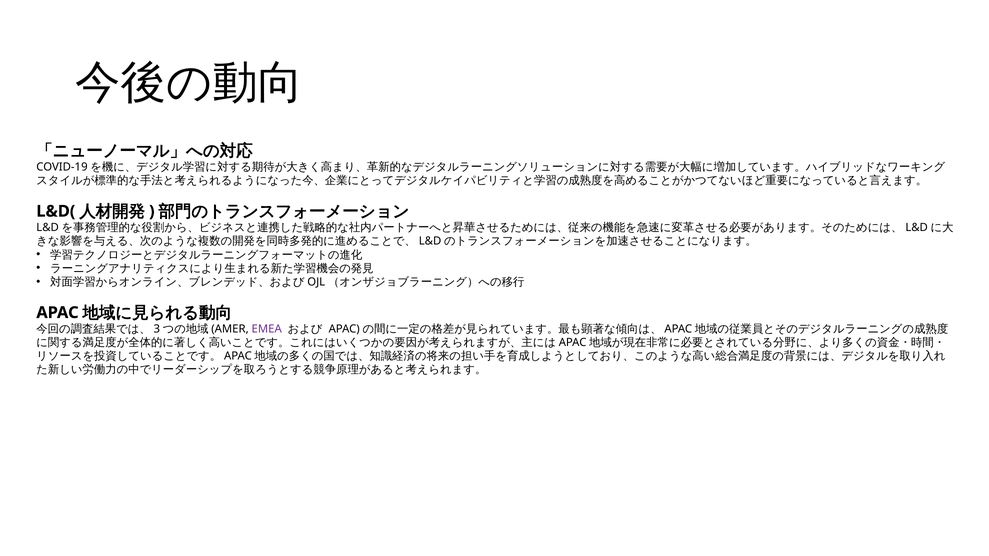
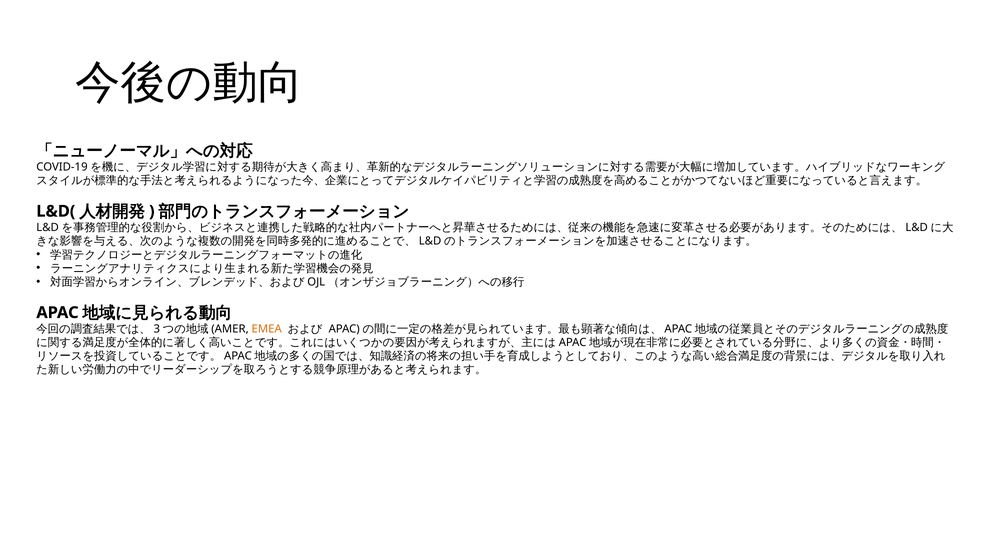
EMEA colour: purple -> orange (267, 329)
